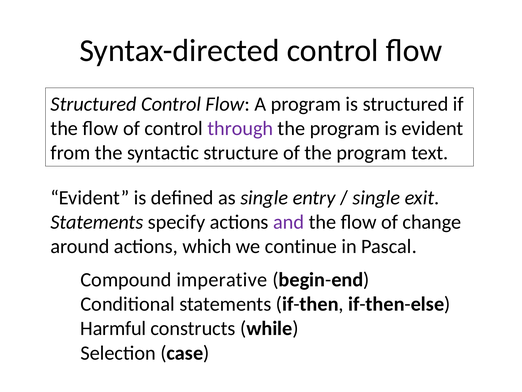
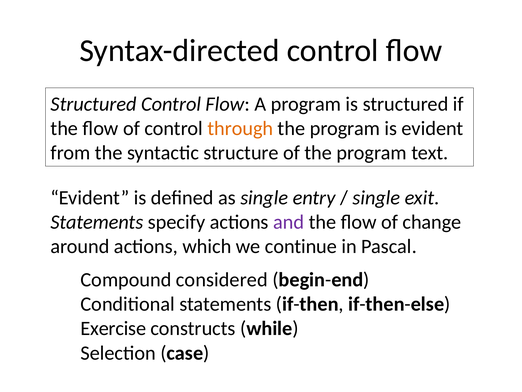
through colour: purple -> orange (240, 128)
imperative: imperative -> considered (222, 279)
Harmful: Harmful -> Exercise (113, 328)
